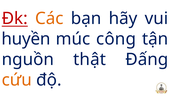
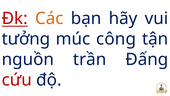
huyền: huyền -> tưởng (26, 39)
thật: thật -> trần (90, 59)
cứu colour: orange -> red (17, 80)
